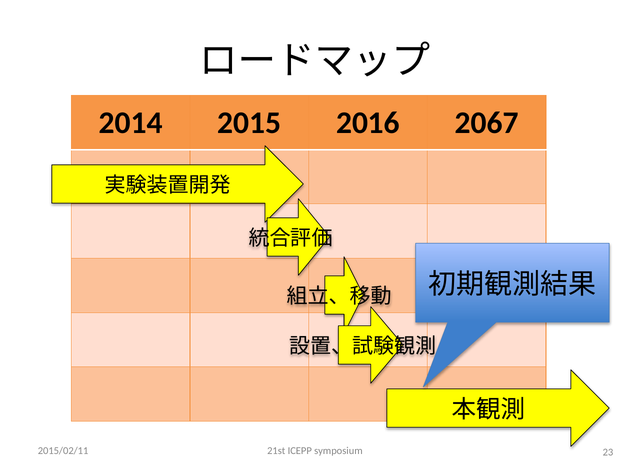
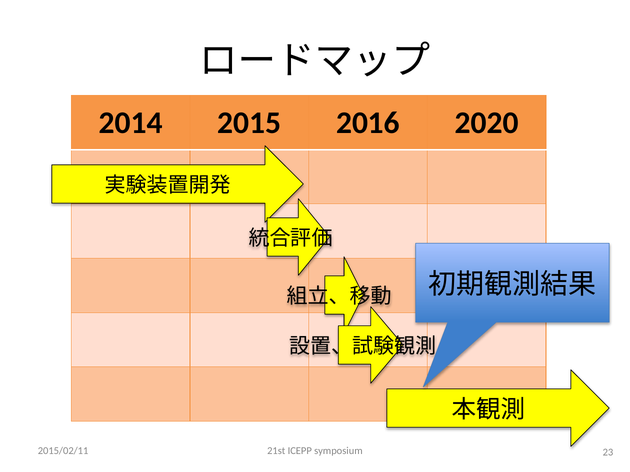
2067: 2067 -> 2020 (487, 123)
